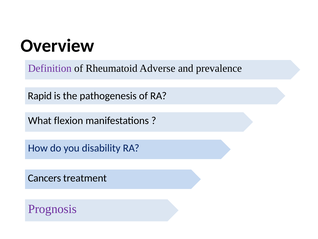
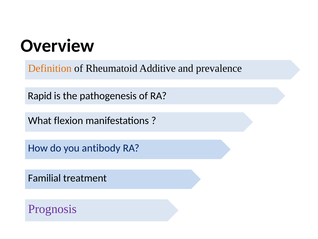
Definition colour: purple -> orange (50, 68)
Adverse: Adverse -> Additive (158, 68)
disability: disability -> antibody (101, 148)
Cancers: Cancers -> Familial (44, 178)
